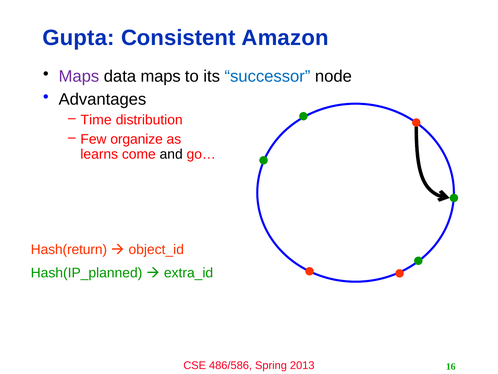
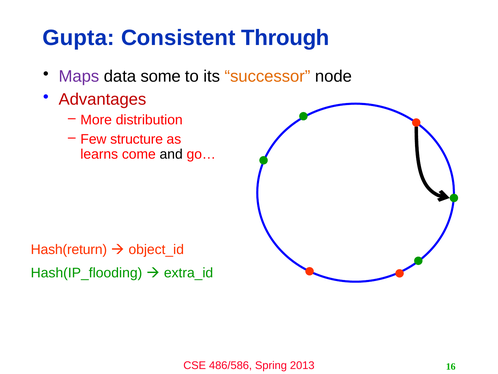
Amazon: Amazon -> Through (285, 38)
data maps: maps -> some (161, 76)
successor colour: blue -> orange (267, 76)
Advantages colour: black -> red (102, 99)
Time: Time -> More (96, 120)
organize: organize -> structure (137, 139)
Hash(IP_planned: Hash(IP_planned -> Hash(IP_flooding (87, 273)
